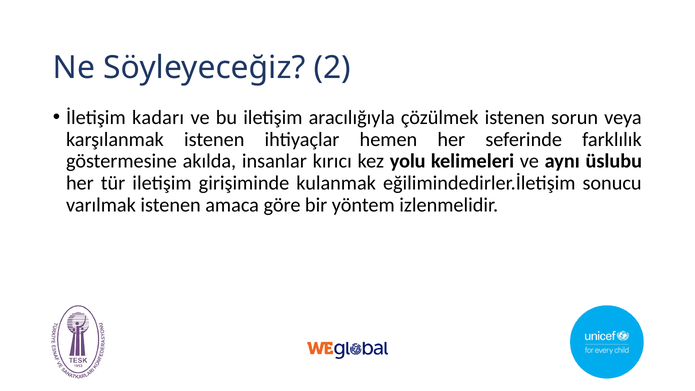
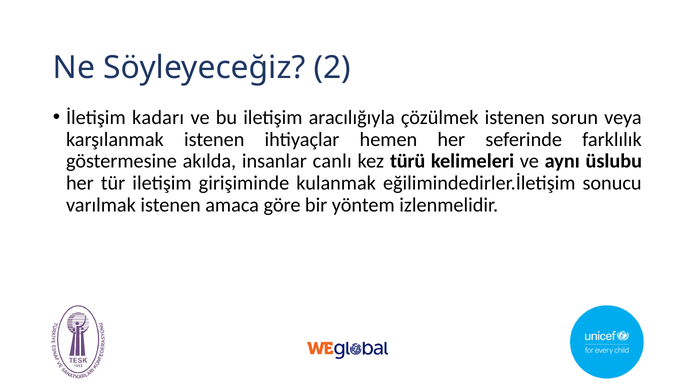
kırıcı: kırıcı -> canlı (332, 161)
yolu: yolu -> türü (408, 161)
